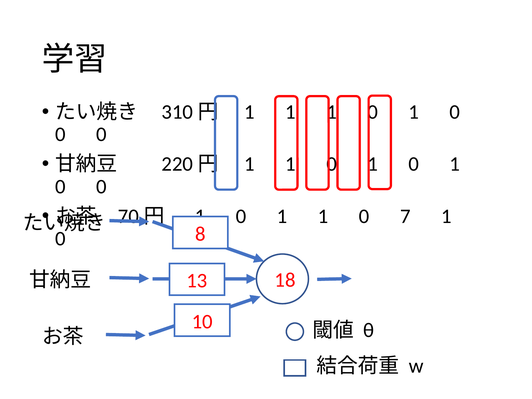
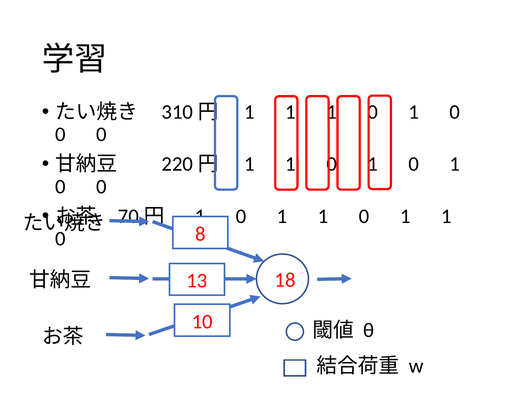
7: 7 -> 1 (405, 216)
